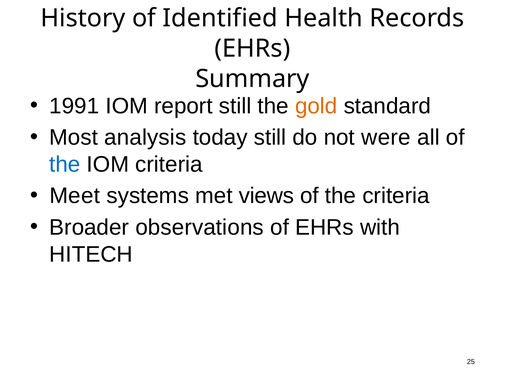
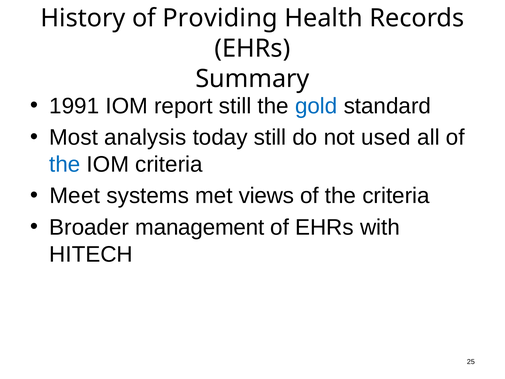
Identified: Identified -> Providing (220, 18)
gold colour: orange -> blue (316, 106)
were: were -> used (386, 137)
observations: observations -> management (200, 227)
